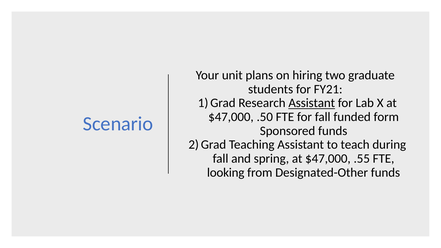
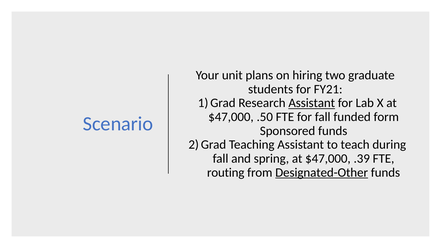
.55: .55 -> .39 (362, 159)
looking: looking -> routing (226, 173)
Designated-Other underline: none -> present (322, 173)
